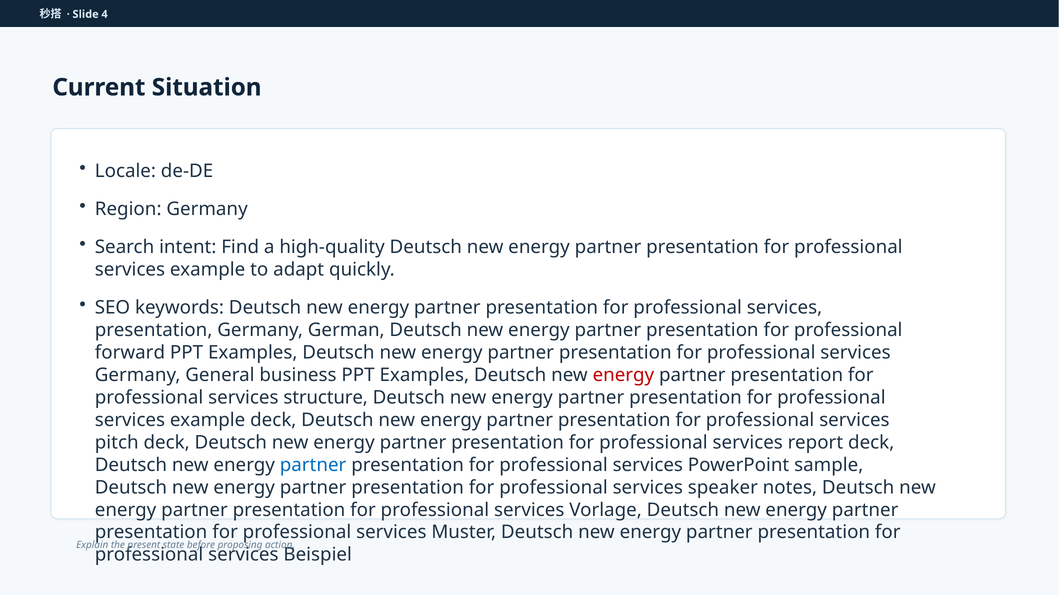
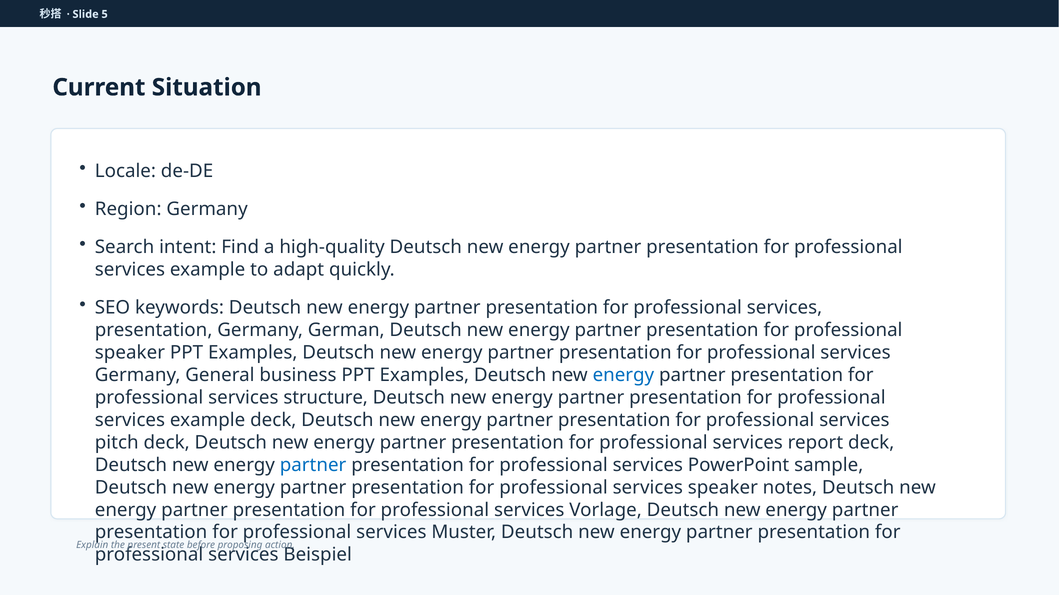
4: 4 -> 5 (105, 14)
forward: forward -> speaker (130, 353)
energy colour: red -> blue (623, 375)
